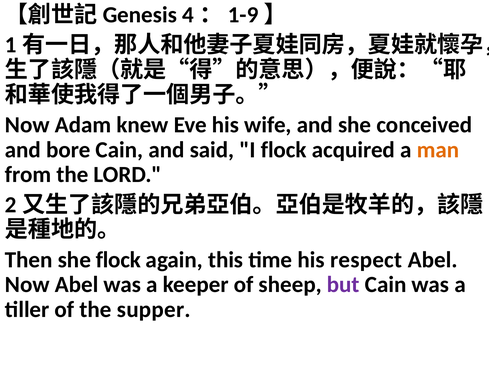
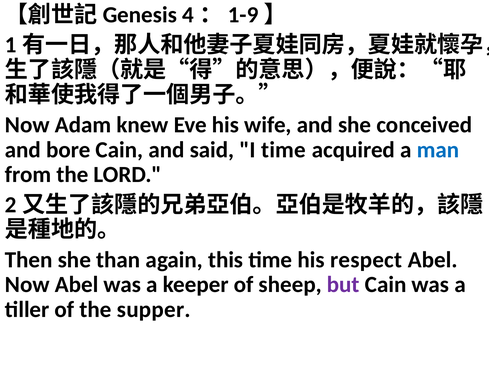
I flock: flock -> time (284, 150)
man colour: orange -> blue (438, 150)
she flock: flock -> than (118, 260)
